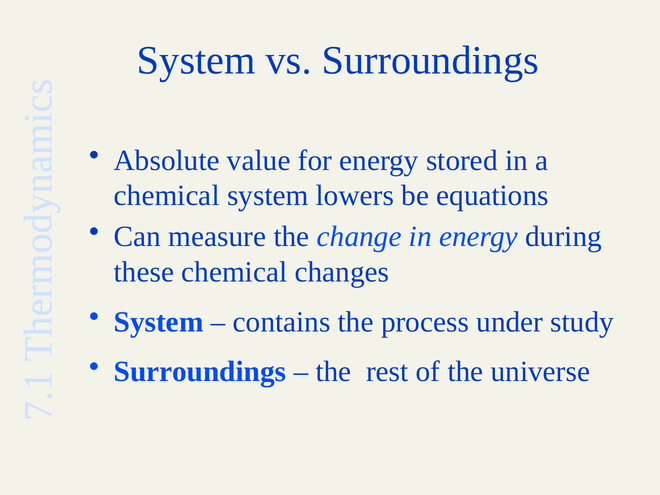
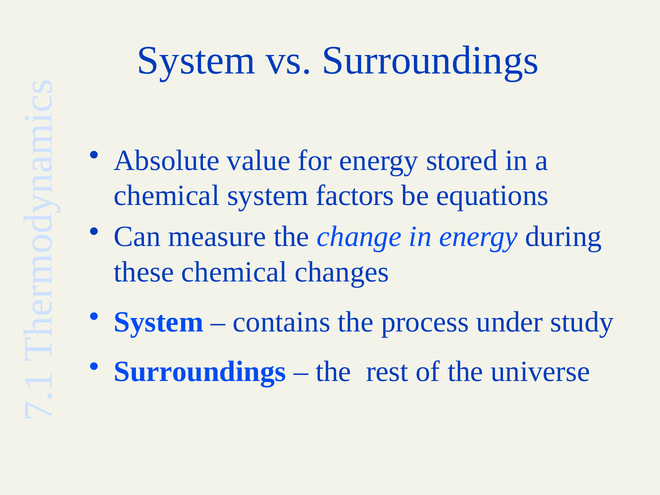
lowers: lowers -> factors (355, 196)
